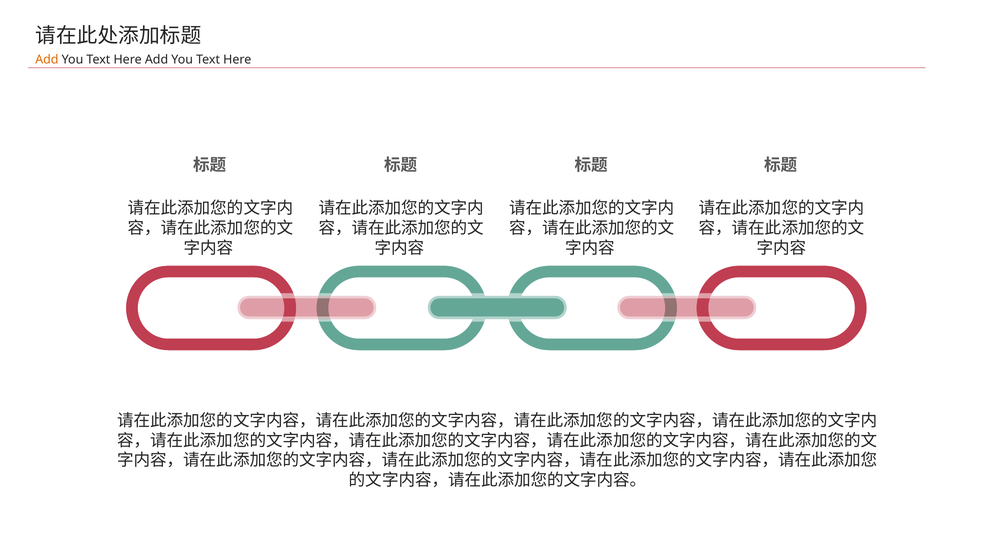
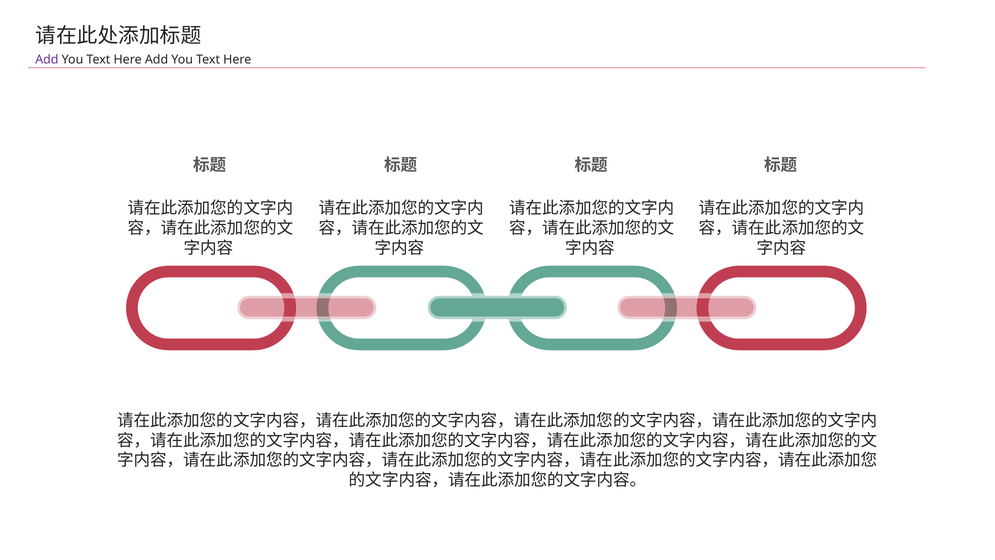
Add colour: orange -> purple (47, 60)
